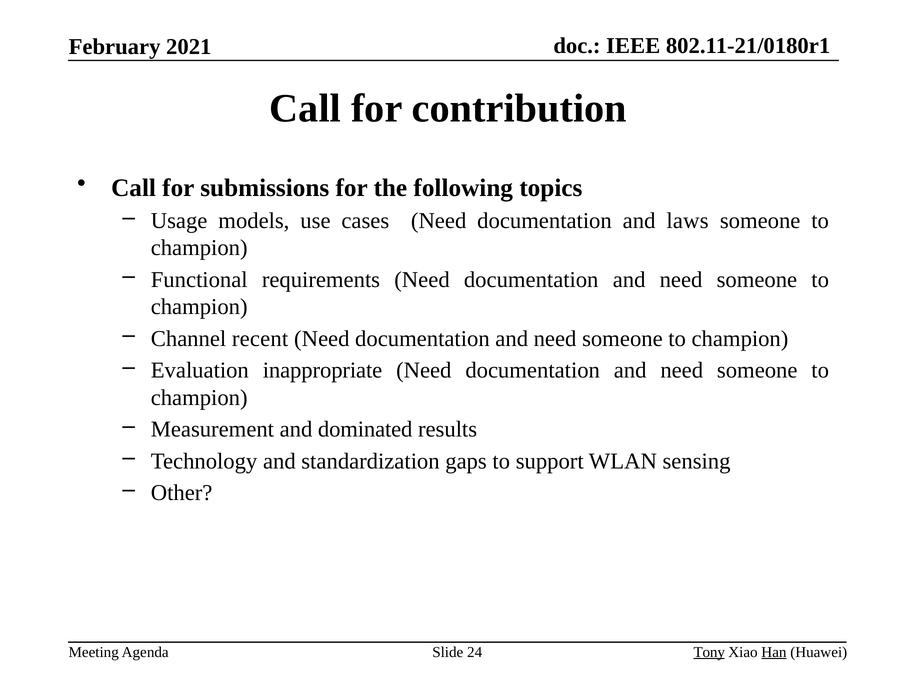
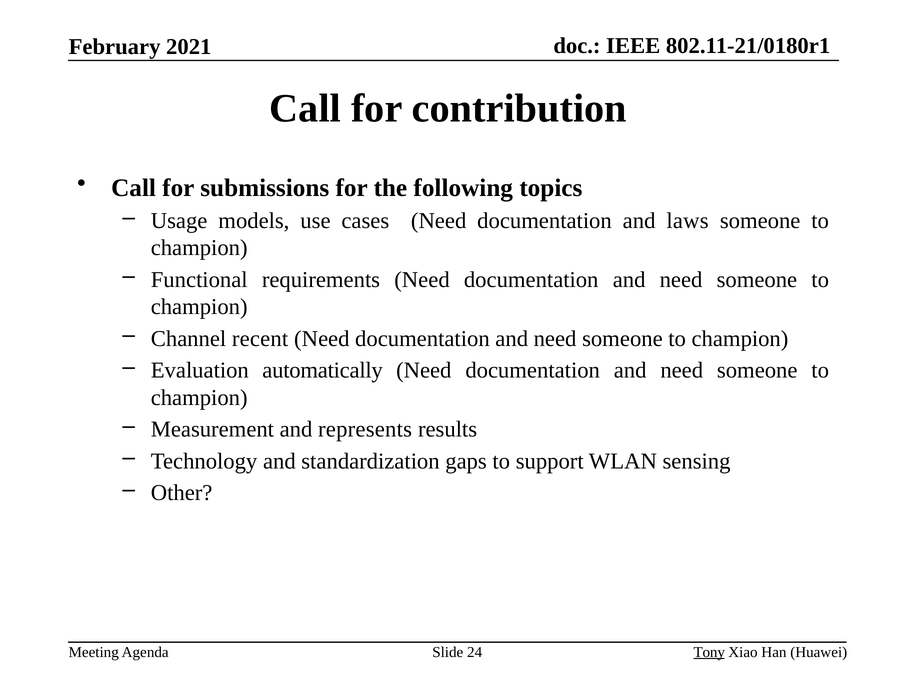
inappropriate: inappropriate -> automatically (323, 370)
dominated: dominated -> represents (365, 429)
Han underline: present -> none (774, 652)
